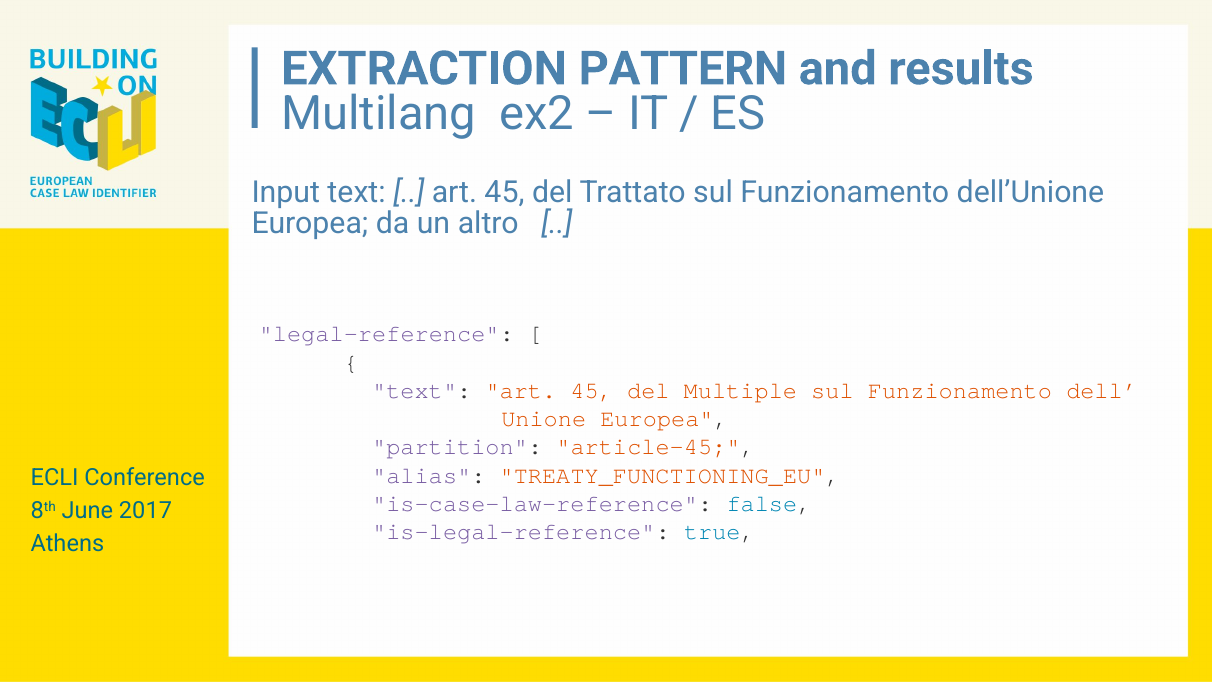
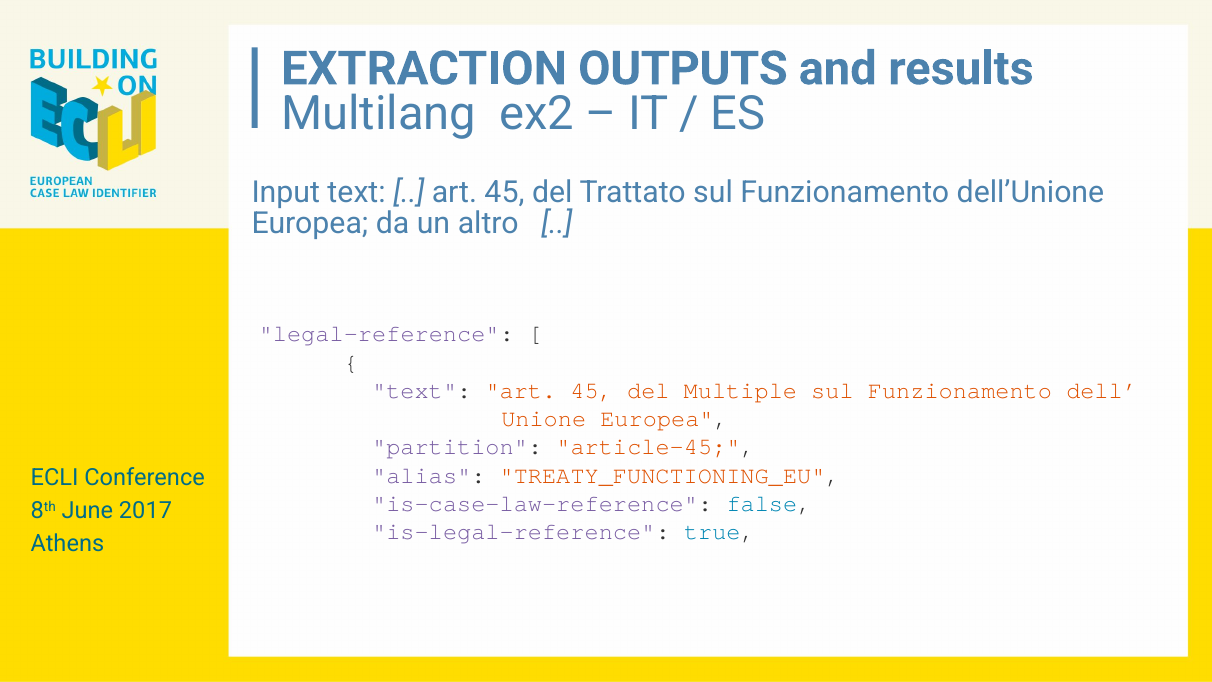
PATTERN: PATTERN -> OUTPUTS (683, 69)
